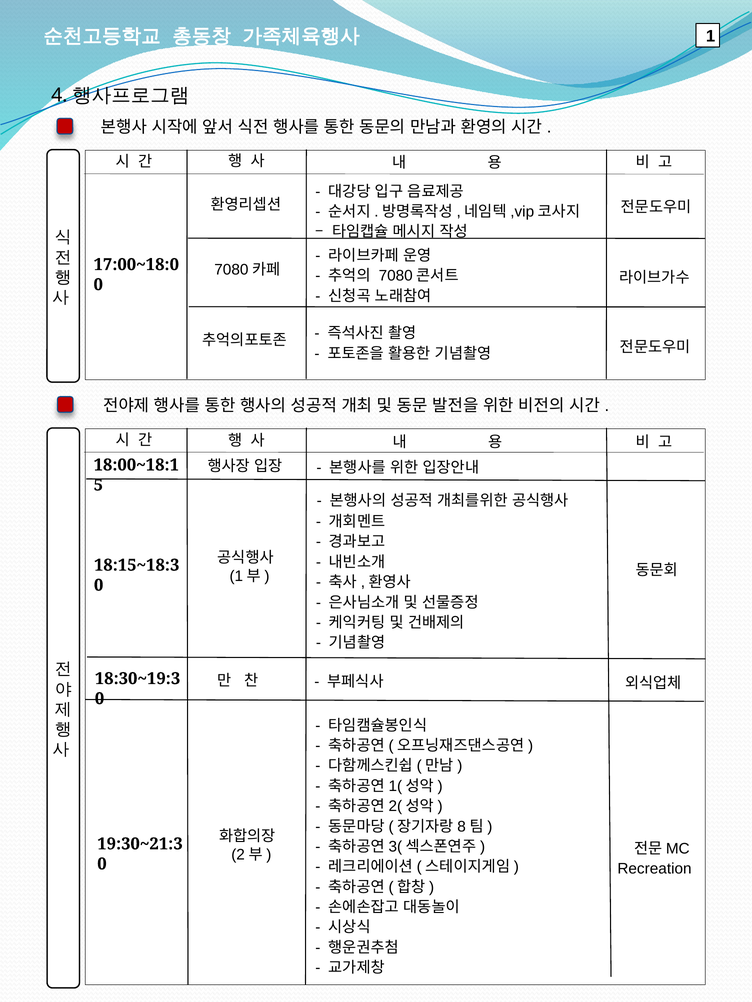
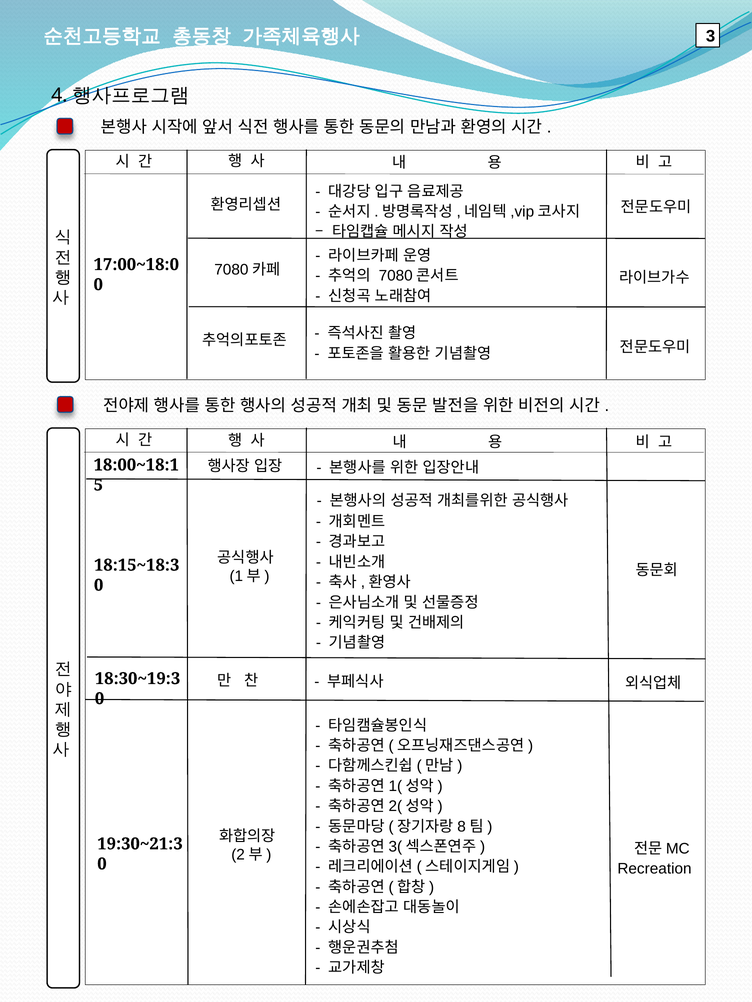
1: 1 -> 3 (711, 36)
